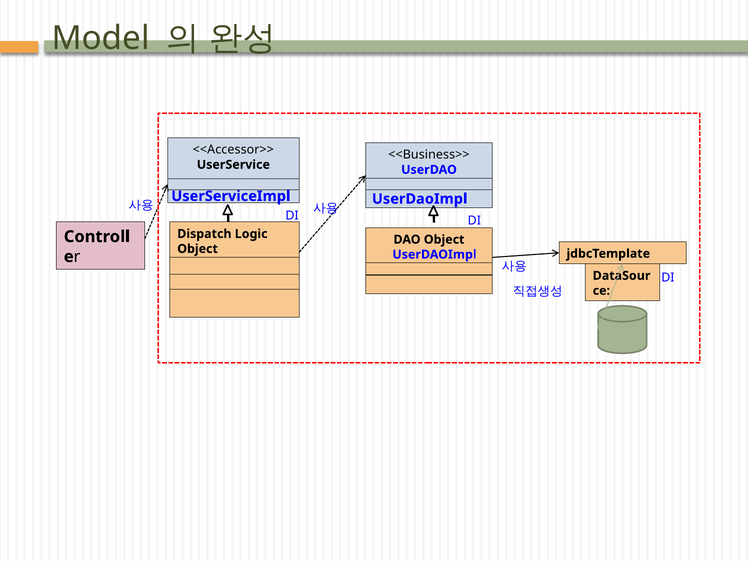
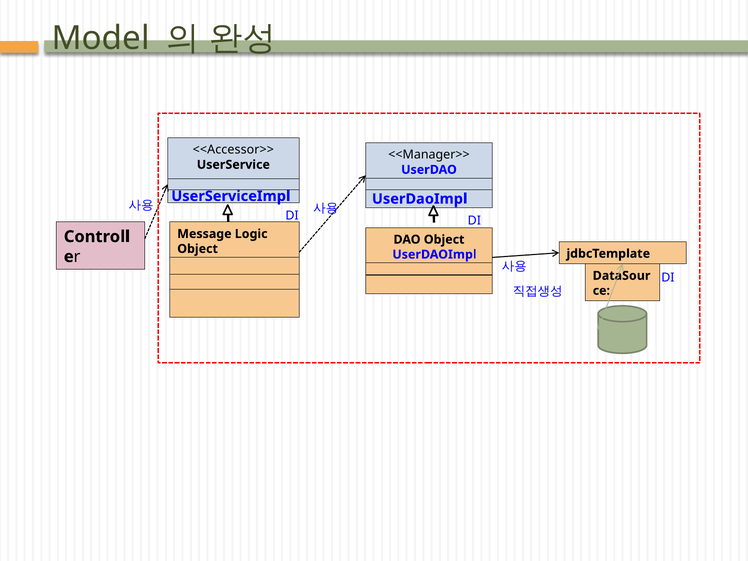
<<Business>>: <<Business>> -> <<Manager>> (429, 155)
Dispatch: Dispatch -> Message (204, 234)
